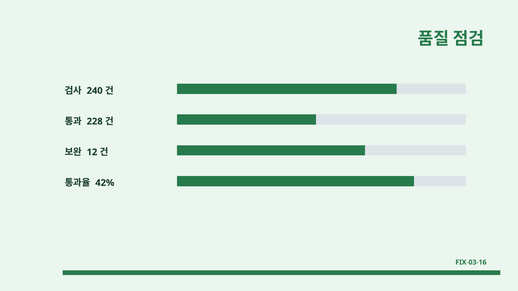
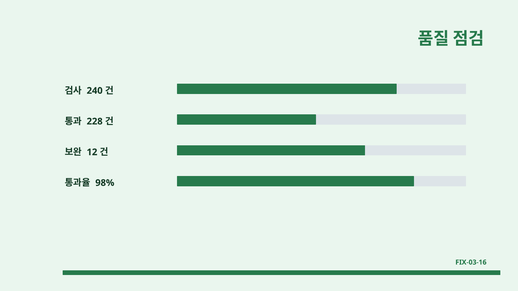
42%: 42% -> 98% (105, 183)
